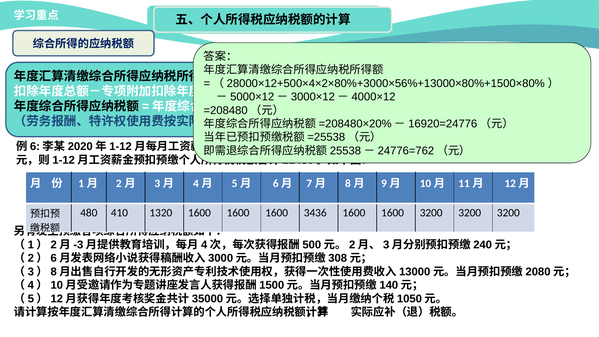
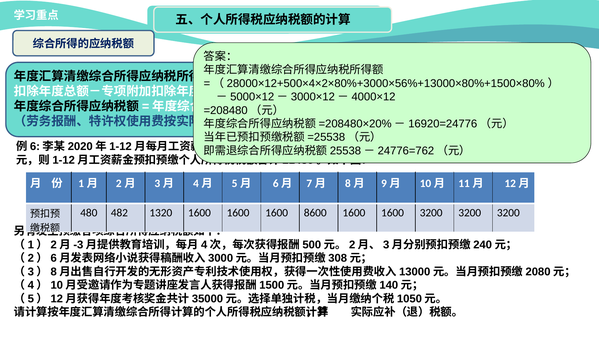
410: 410 -> 482 (119, 213)
3436: 3436 -> 8600 (315, 213)
